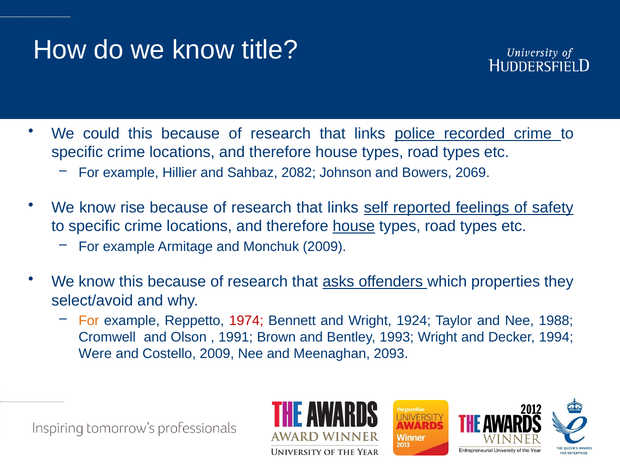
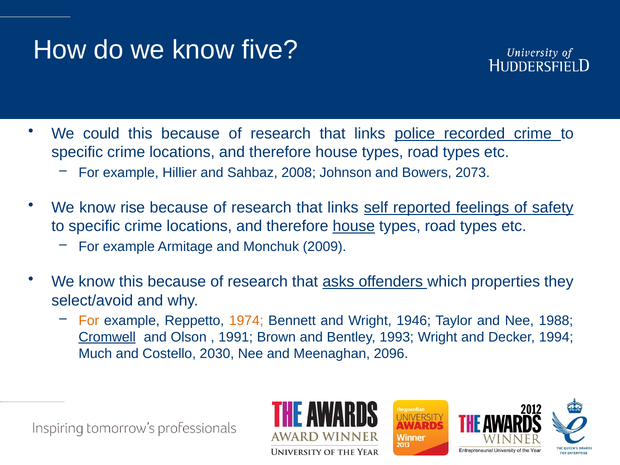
title: title -> five (270, 50)
2082: 2082 -> 2008 (299, 172)
2069: 2069 -> 2073 (473, 172)
1974 colour: red -> orange (246, 321)
1924: 1924 -> 1946 (414, 321)
Cromwell underline: none -> present (107, 337)
Were: Were -> Much (95, 354)
Costello 2009: 2009 -> 2030 (217, 354)
2093: 2093 -> 2096 (391, 354)
